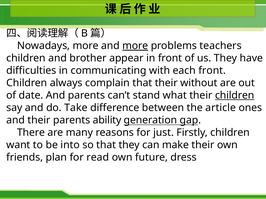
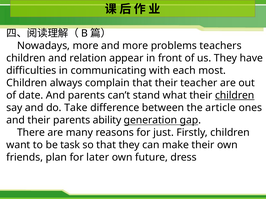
more underline: present -> none (135, 46)
brother: brother -> relation (88, 58)
each front: front -> most (212, 71)
without: without -> teacher (199, 83)
into: into -> task (70, 145)
read: read -> later (98, 158)
